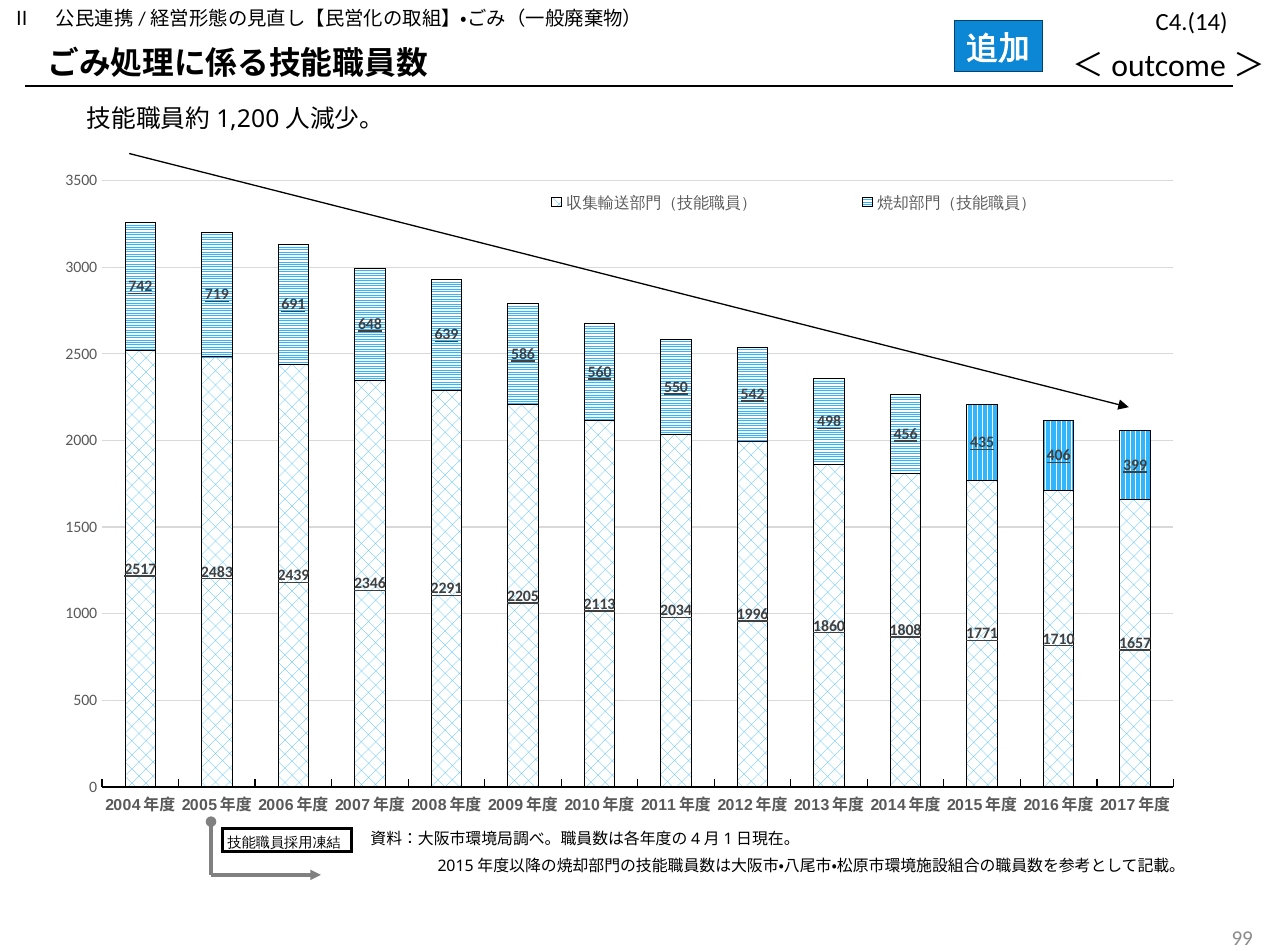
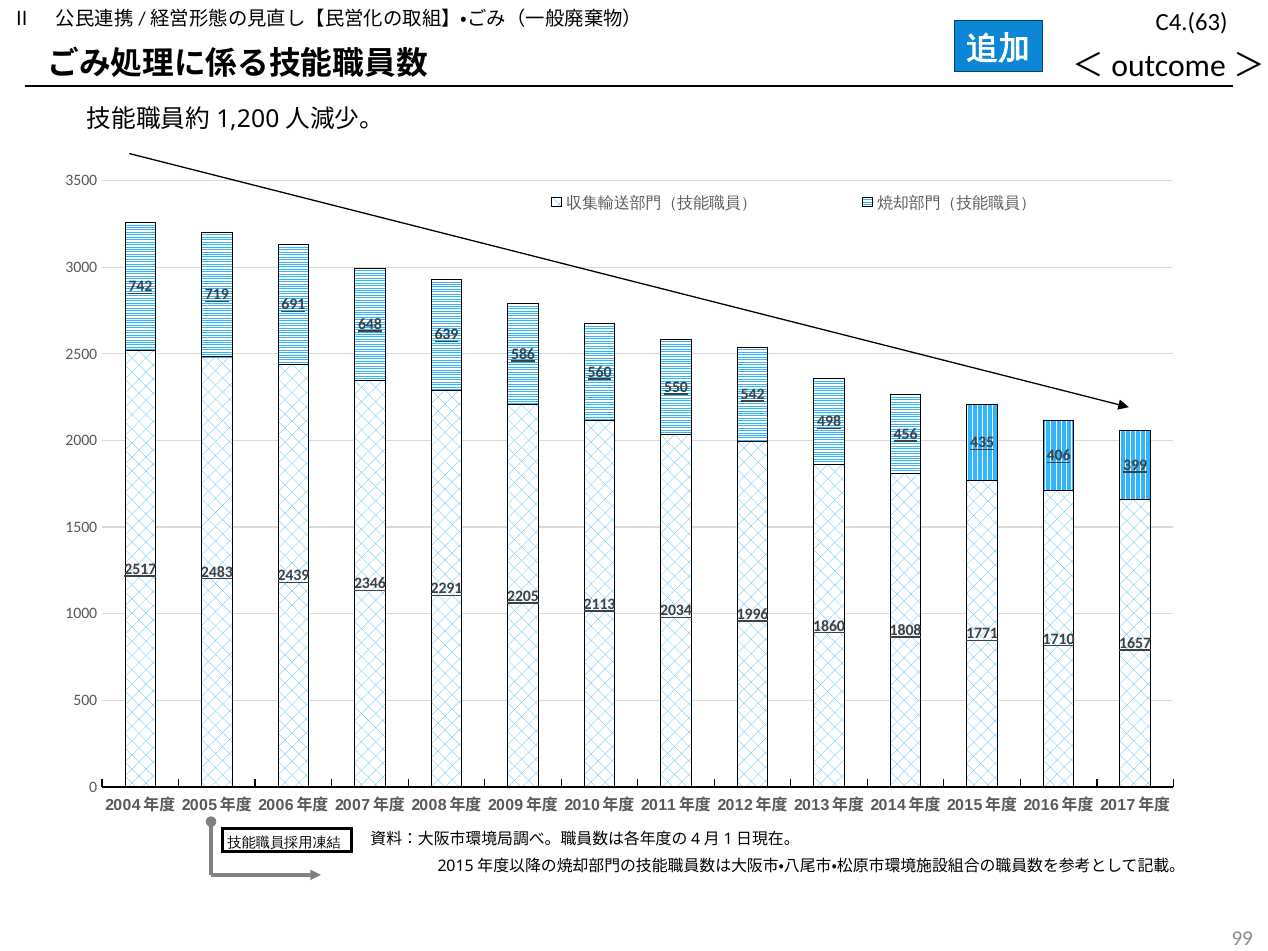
C4.(14: C4.(14 -> C4.(63 (1192, 23)
